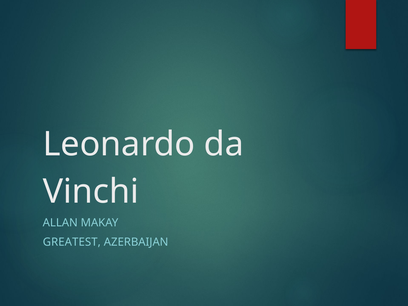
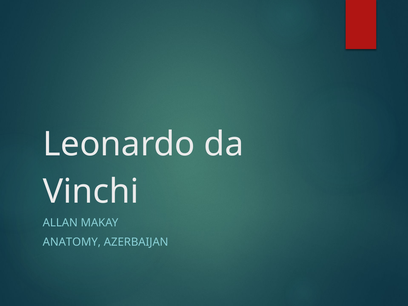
GREATEST: GREATEST -> ANATOMY (72, 242)
